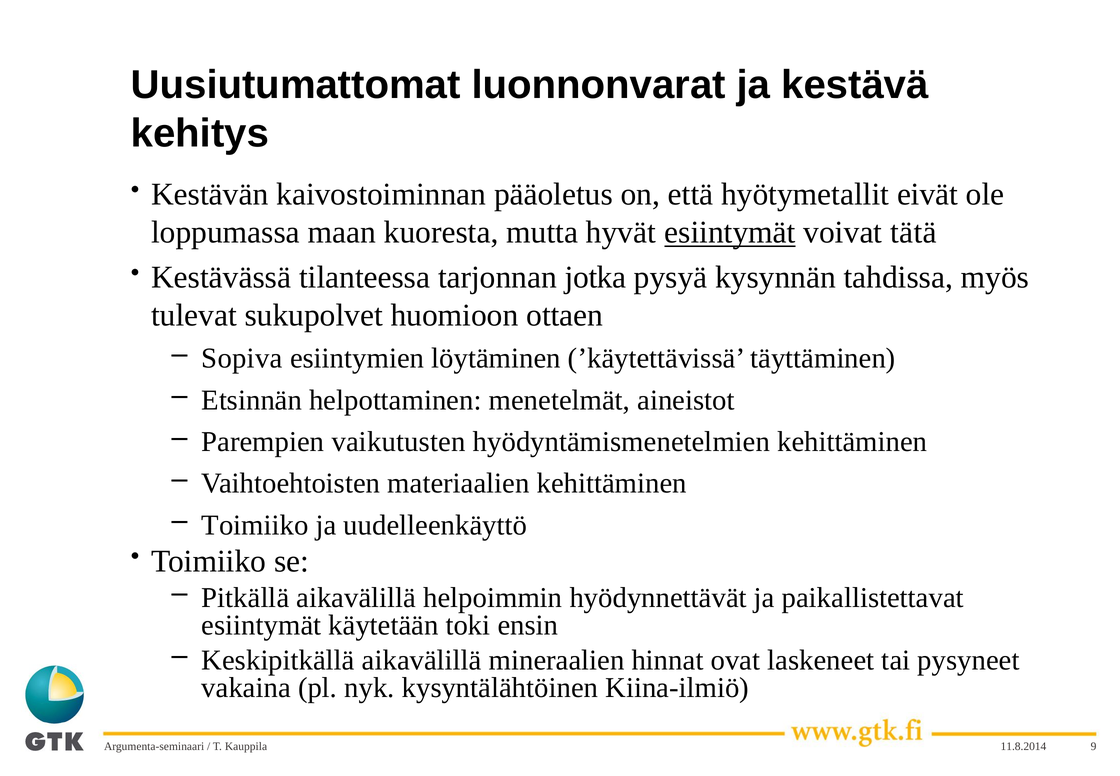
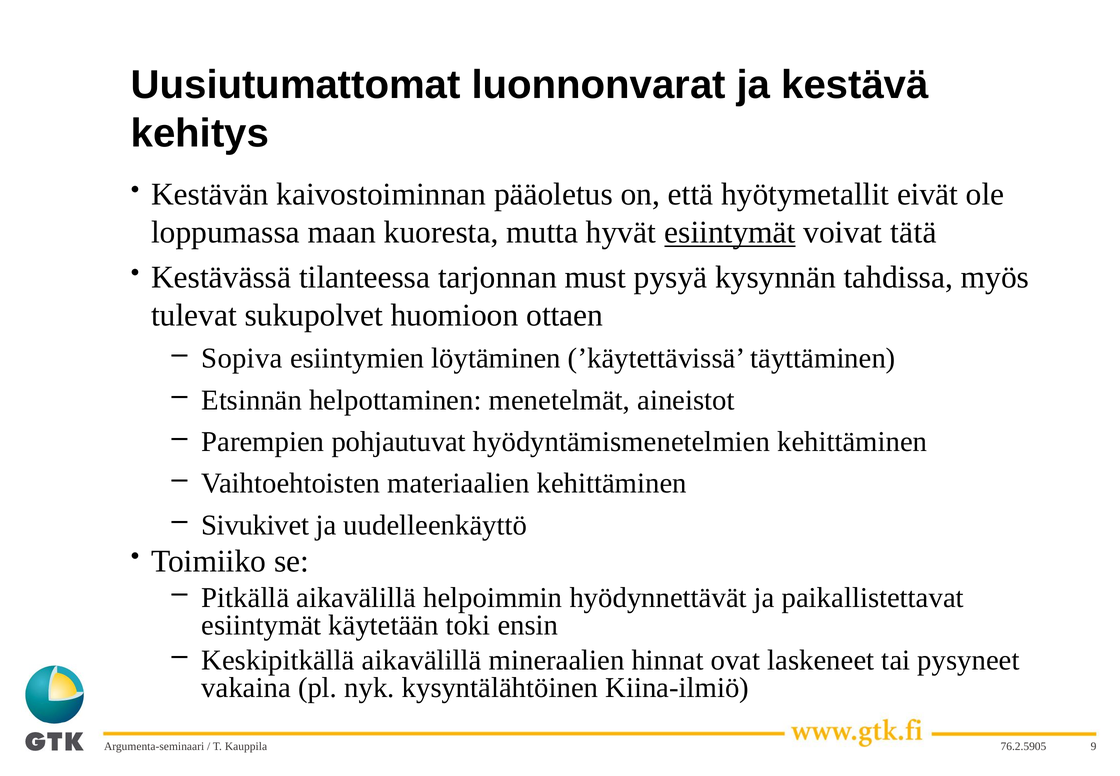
jotka: jotka -> must (595, 277)
vaikutusten: vaikutusten -> pohjautuvat (399, 441)
Toimiiko: Toimiiko -> Sivukivet (255, 525)
11.8.2014: 11.8.2014 -> 76.2.5905 (1023, 746)
